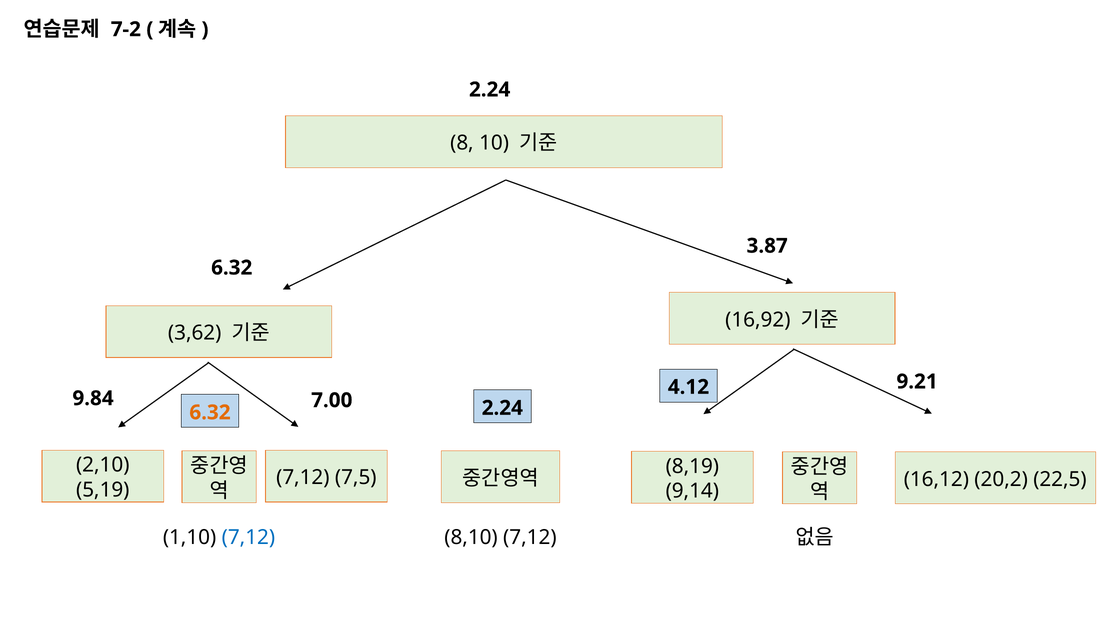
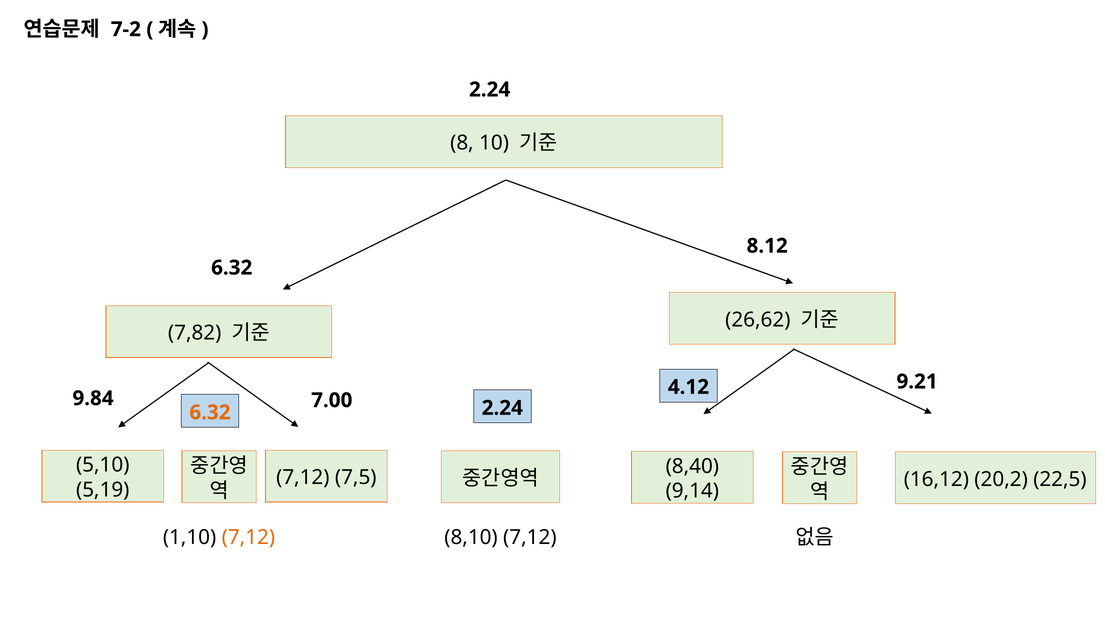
3.87: 3.87 -> 8.12 (767, 246)
16,92: 16,92 -> 26,62 (758, 320)
3,62: 3,62 -> 7,82 (195, 333)
2,10: 2,10 -> 5,10 (103, 465)
8,19: 8,19 -> 8,40 (692, 466)
7,12 colour: blue -> orange (248, 537)
